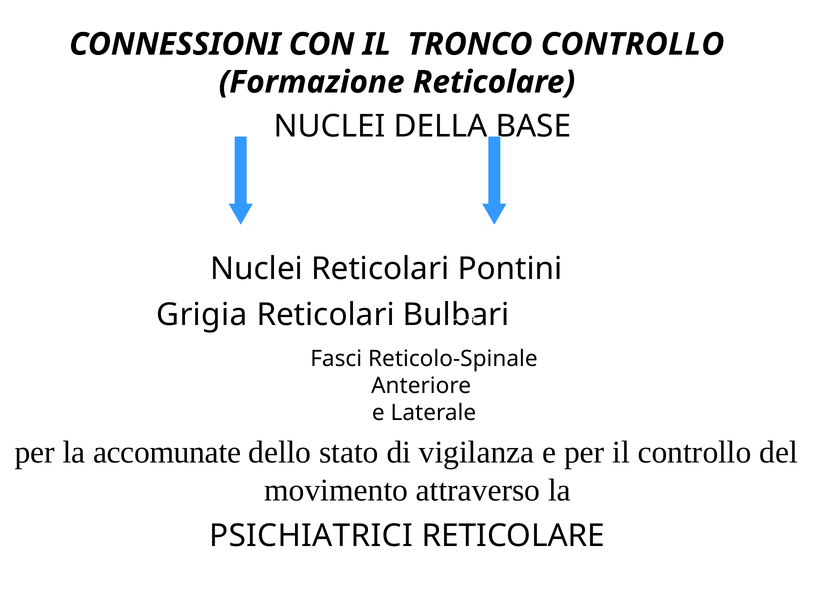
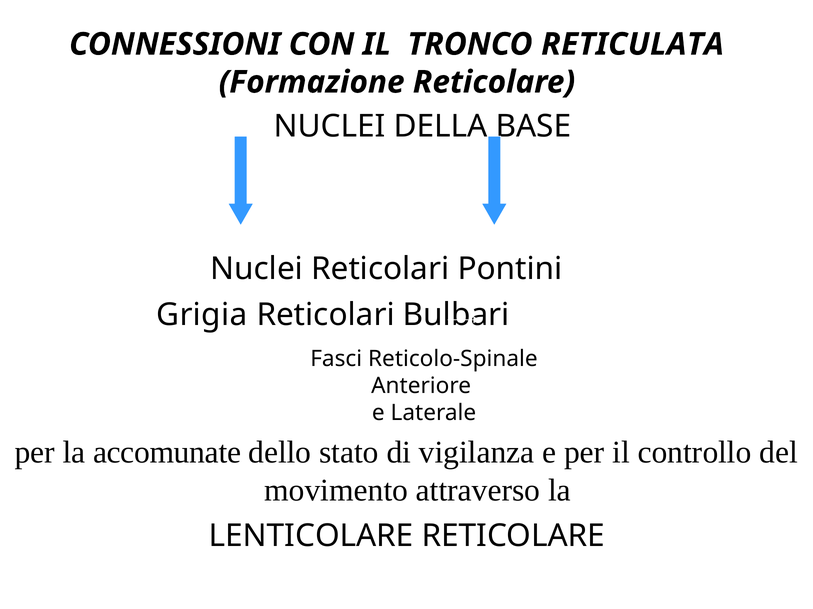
TRONCO CONTROLLO: CONTROLLO -> RETICULATA (633, 44)
PSICHIATRICI: PSICHIATRICI -> LENTICOLARE (311, 537)
